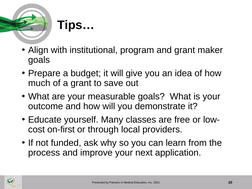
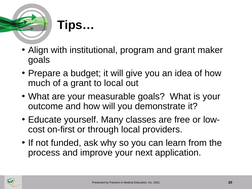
to save: save -> local (114, 83)
